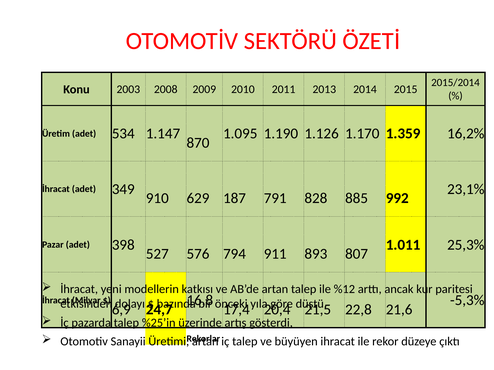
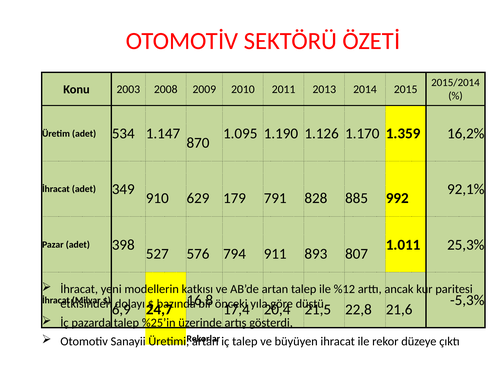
23,1%: 23,1% -> 92,1% (466, 189)
187: 187 -> 179 (235, 199)
